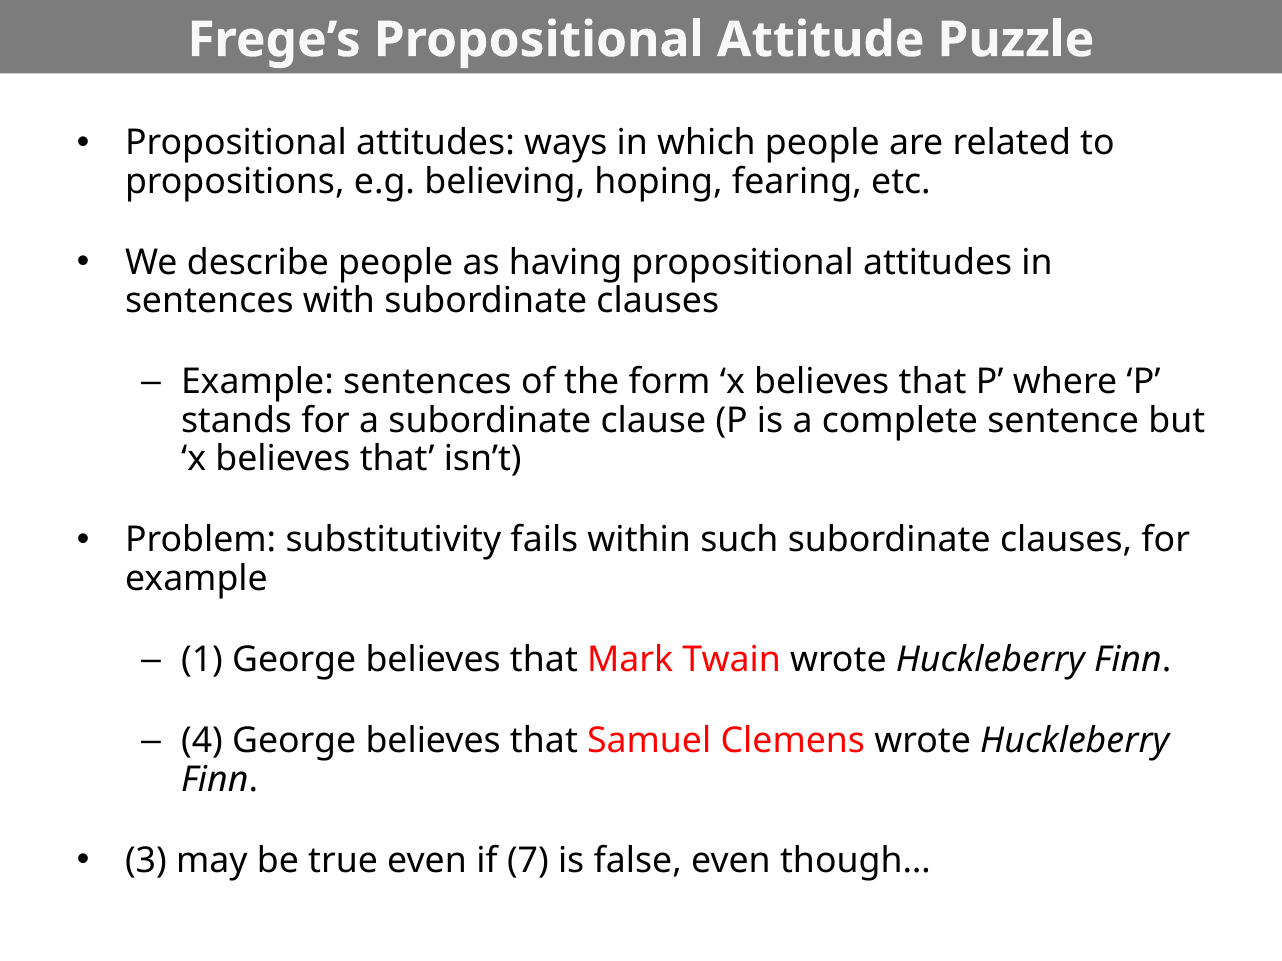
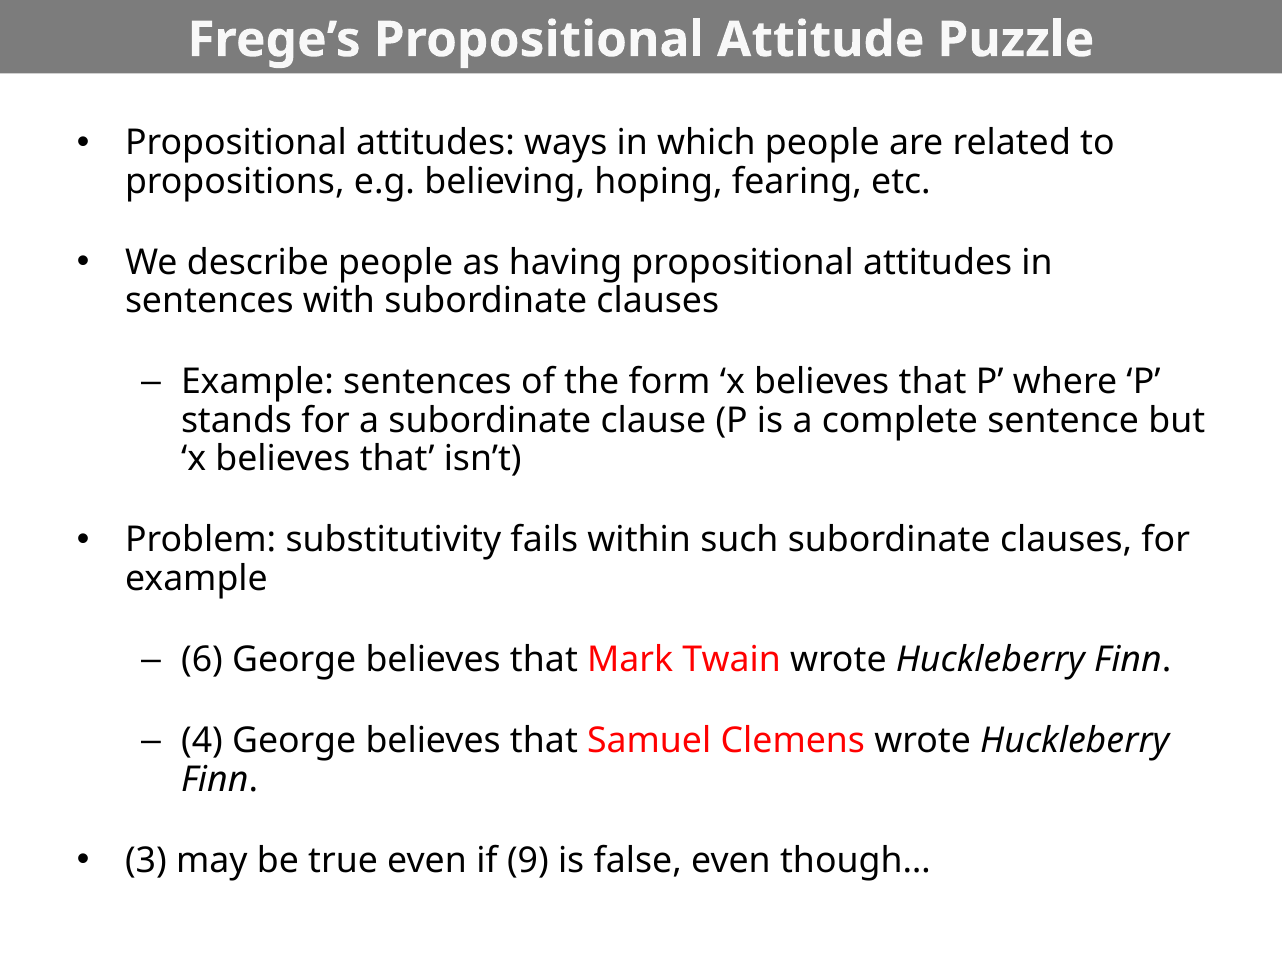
1: 1 -> 6 (202, 660)
7: 7 -> 9 (528, 861)
